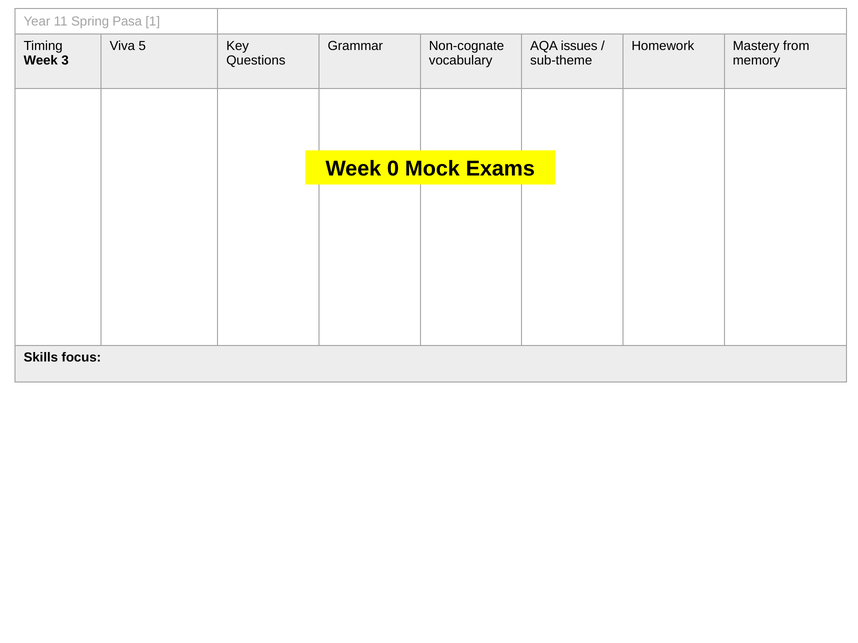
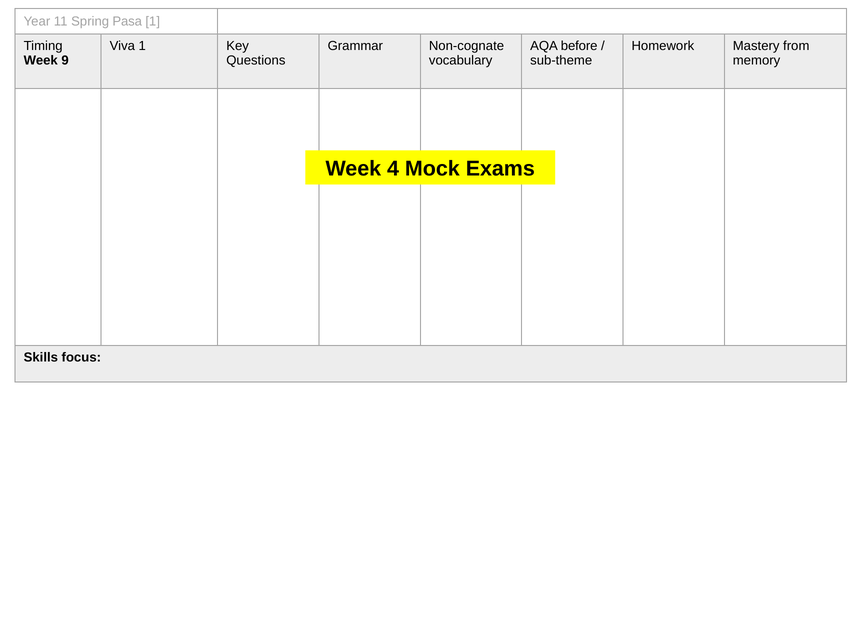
Viva 5: 5 -> 1 (142, 46)
issues: issues -> before (579, 46)
3: 3 -> 9 (65, 61)
0: 0 -> 4 (393, 169)
